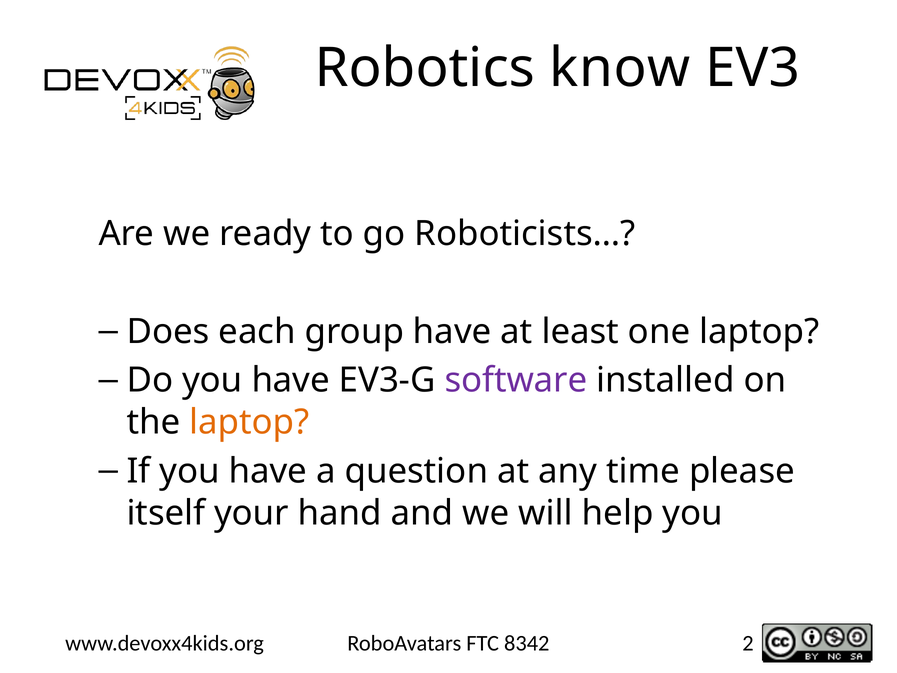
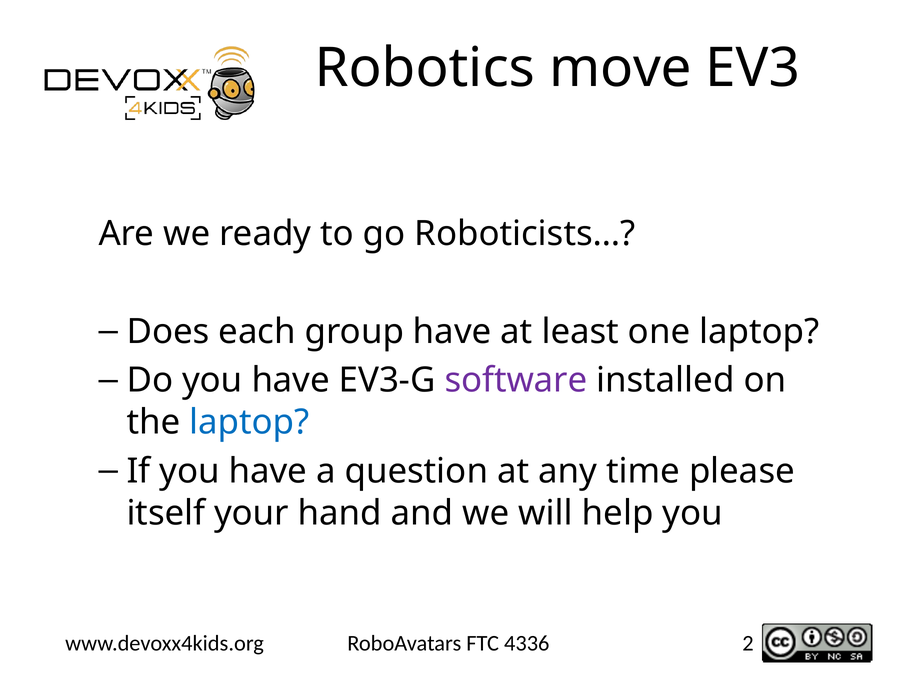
know: know -> move (620, 68)
laptop colour: orange -> blue (249, 422)
8342: 8342 -> 4336 (527, 643)
